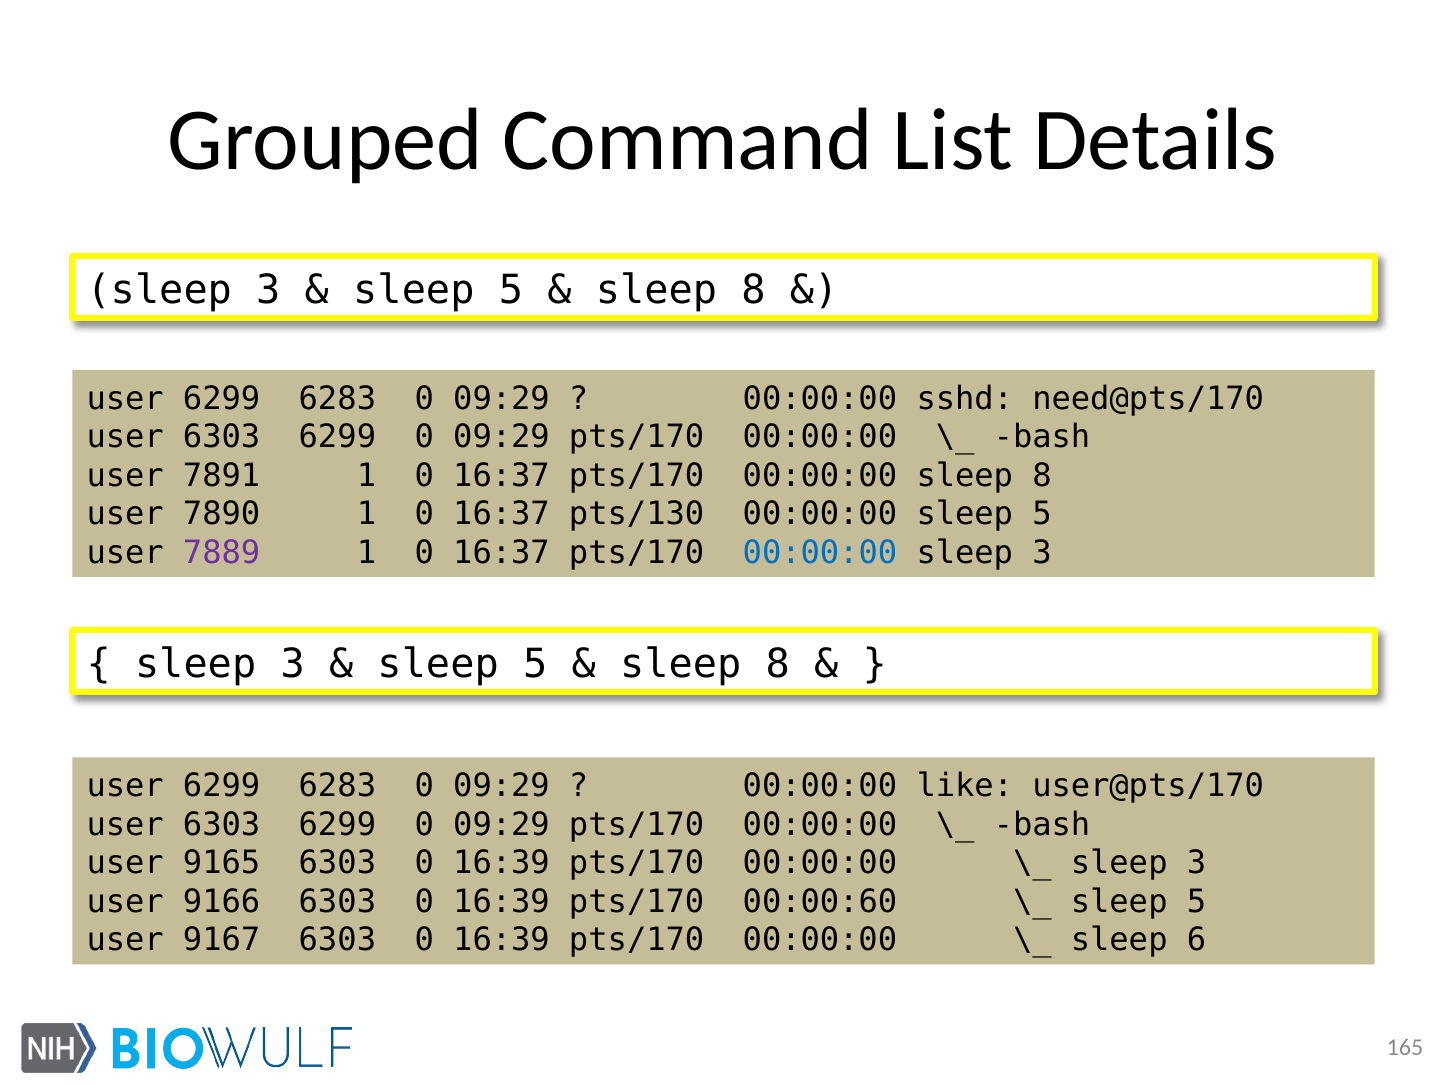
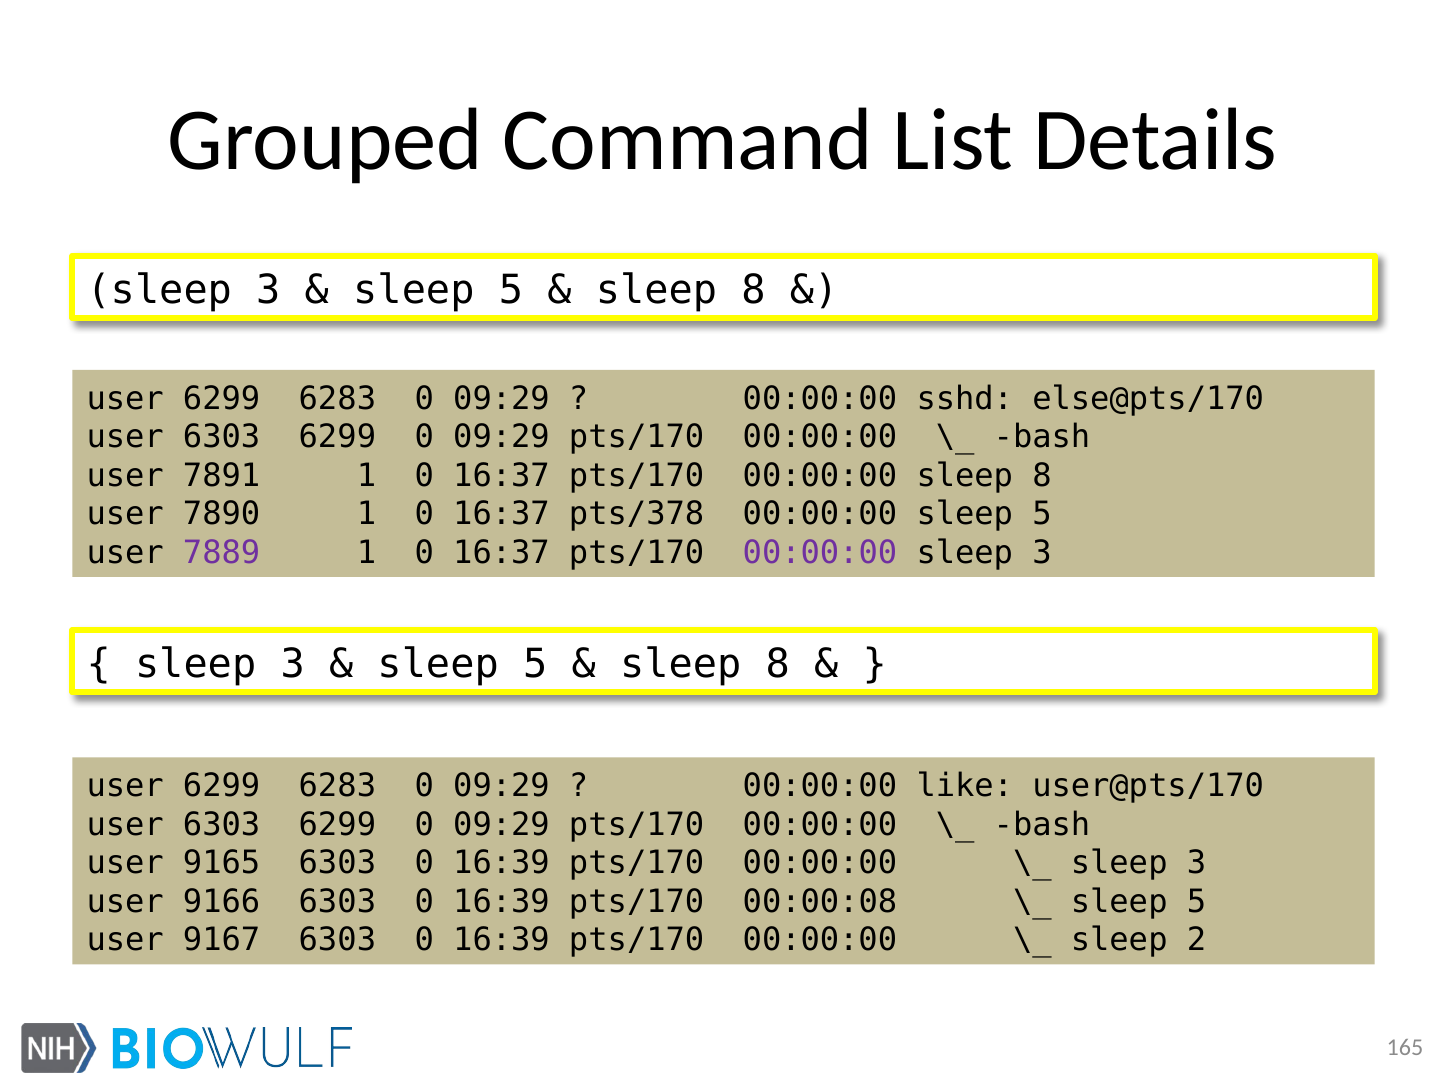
need@pts/170: need@pts/170 -> else@pts/170 (1148, 399)
pts/130: pts/130 -> pts/378 (637, 514)
00:00:00 colour: blue -> purple (820, 553)
00:00:60: 00:00:60 -> 00:00:08 (820, 902)
6: 6 -> 2 (1196, 940)
